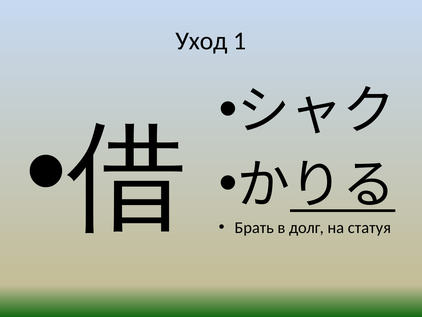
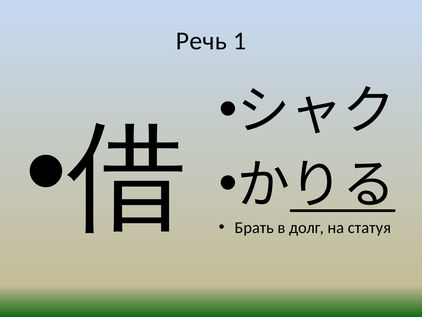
Уход: Уход -> Речь (201, 41)
